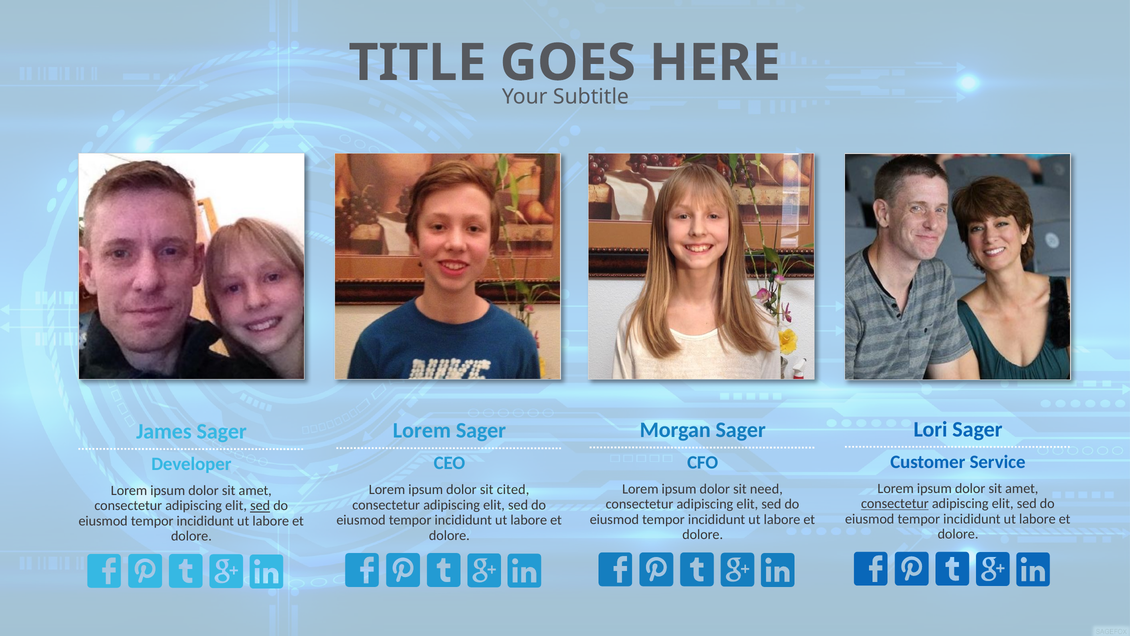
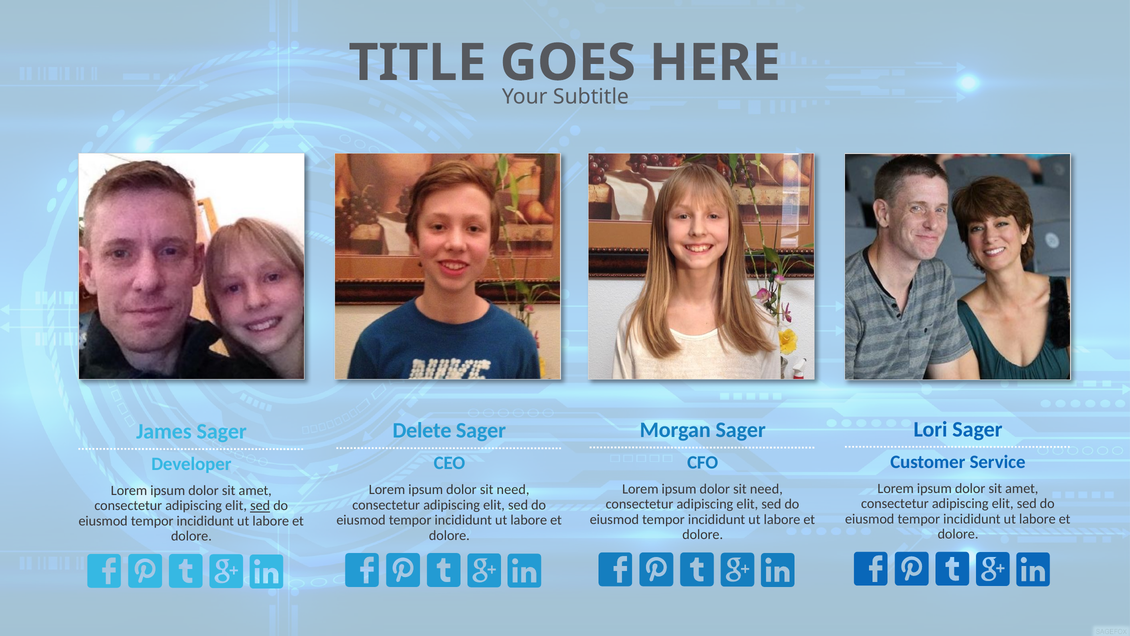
Lorem: Lorem -> Delete (422, 430)
cited: cited -> need (513, 489)
consectetur underline: present -> none (895, 503)
